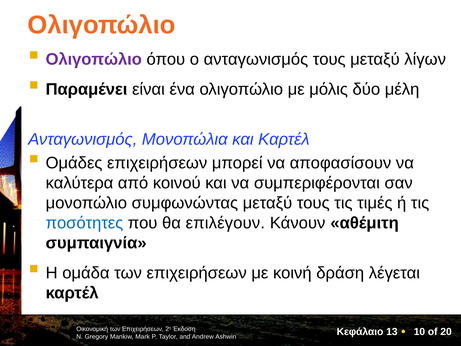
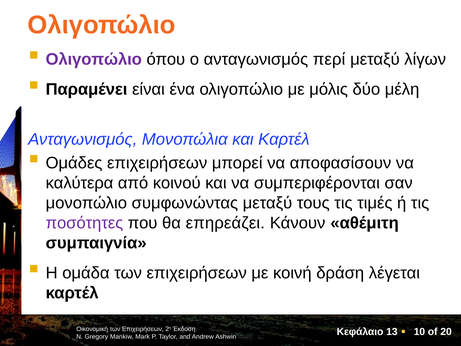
ανταγωνισμός τους: τους -> περί (329, 59)
ποσότητες colour: blue -> purple (84, 223)
επιλέγουν: επιλέγουν -> επηρεάζει (225, 223)
